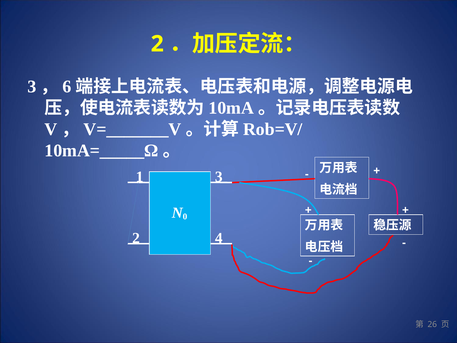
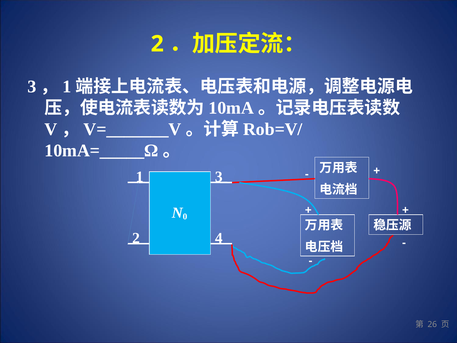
6: 6 -> 1 (67, 87)
